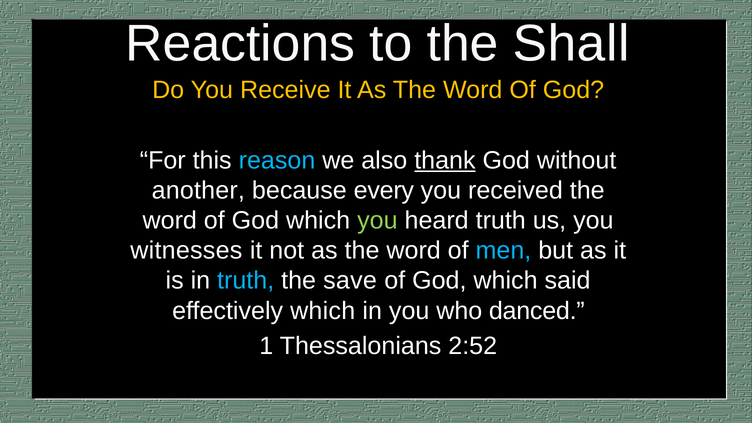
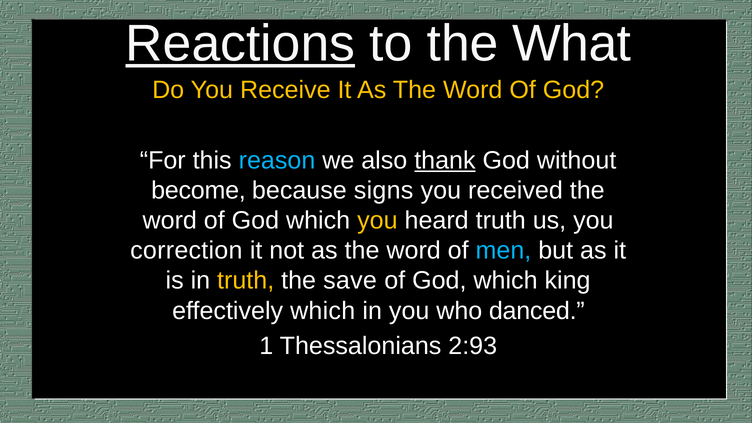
Reactions underline: none -> present (240, 44)
Shall: Shall -> What (572, 44)
another: another -> become (198, 190)
every: every -> signs (384, 190)
you colour: light green -> yellow (377, 221)
witnesses: witnesses -> correction (186, 251)
truth colour: light blue -> yellow (246, 281)
said: said -> king (568, 281)
2:52: 2:52 -> 2:93 (473, 346)
